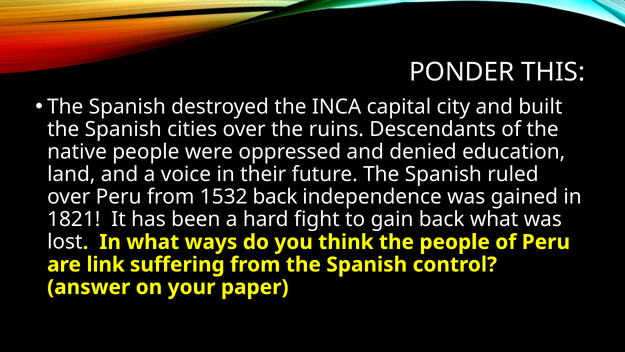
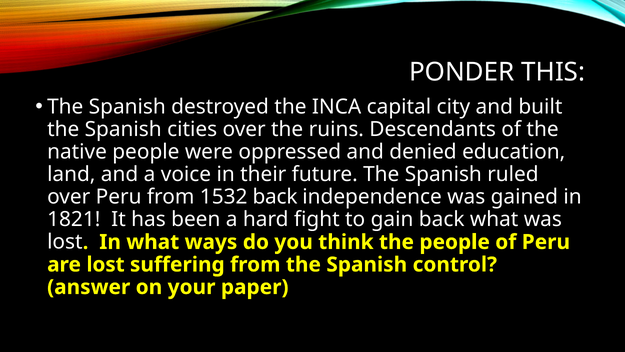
are link: link -> lost (105, 264)
